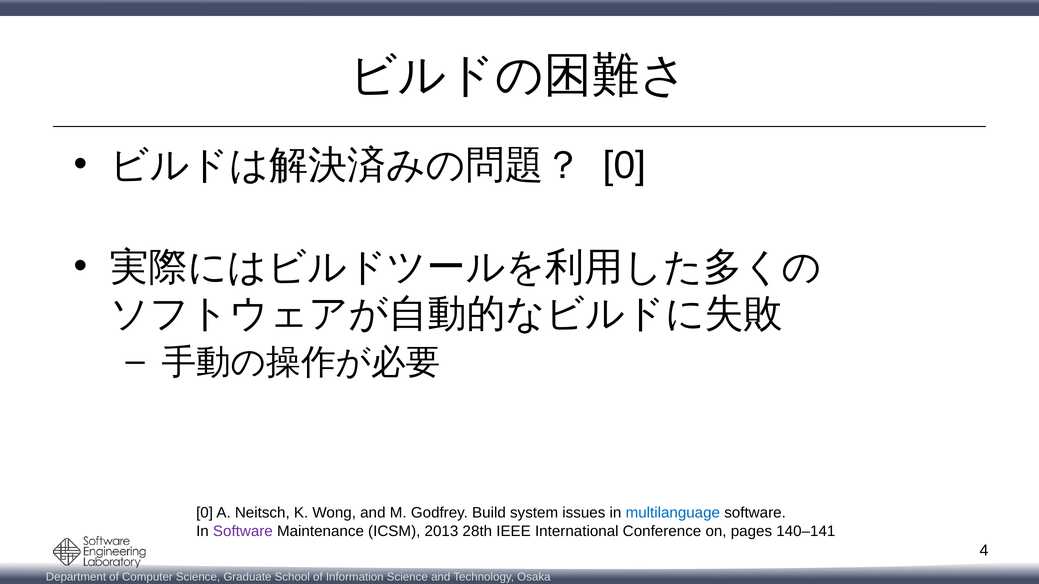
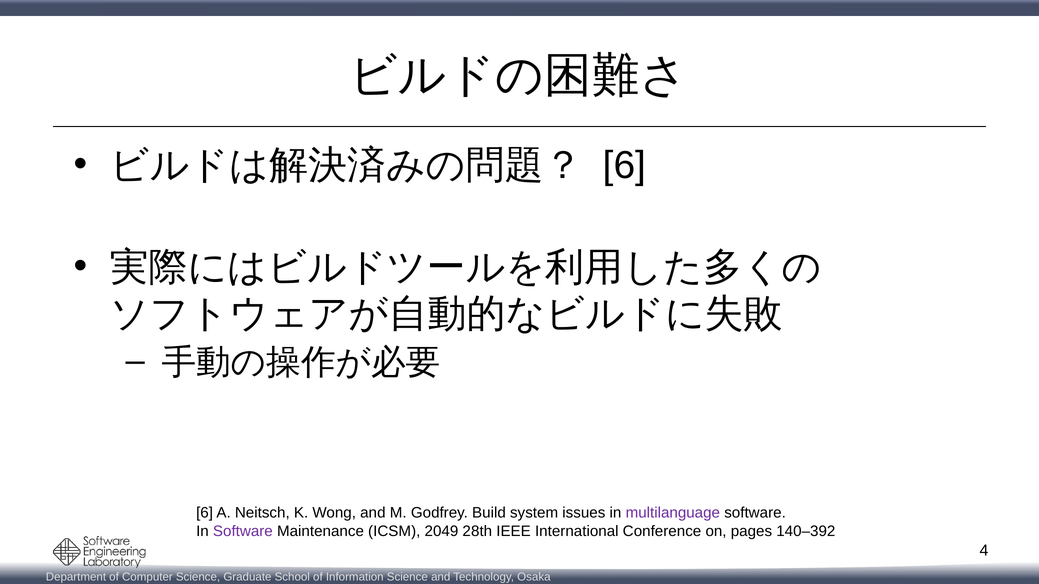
0: 0 -> 6 (624, 165)
0: 0 -> 6 (205, 513)
multilanguage colour: blue -> purple (673, 513)
2013: 2013 -> 2049 (441, 531)
140–141: 140–141 -> 140–392 (806, 531)
